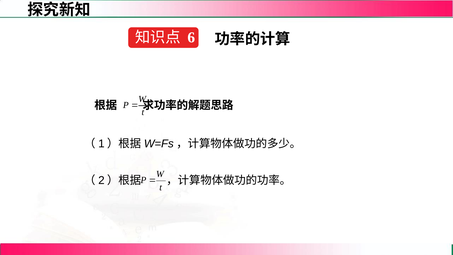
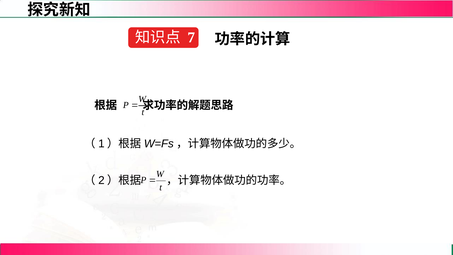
6: 6 -> 7 (191, 38)
